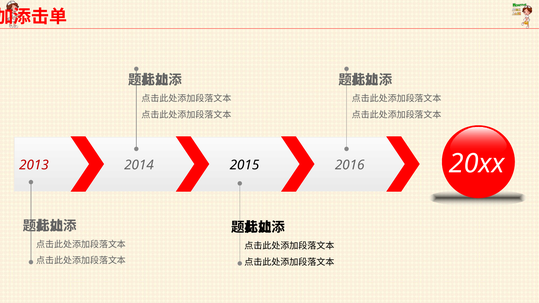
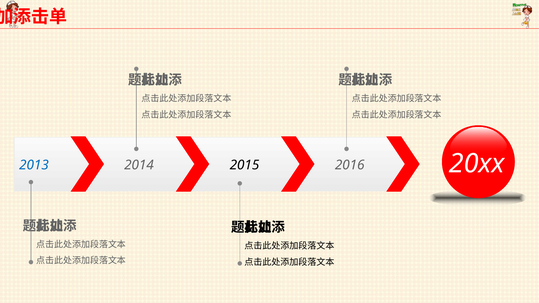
2013 colour: red -> blue (34, 165)
